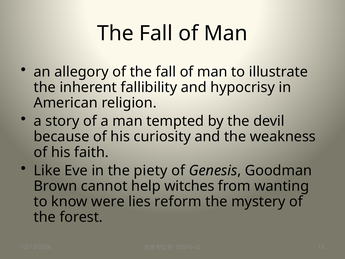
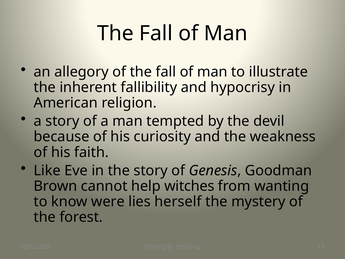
the piety: piety -> story (151, 170)
reform: reform -> herself (178, 201)
